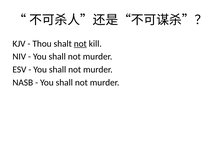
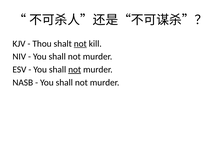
not underline: none -> present (75, 70)
